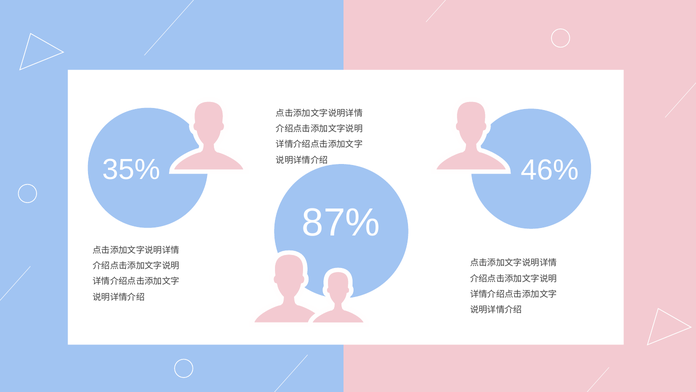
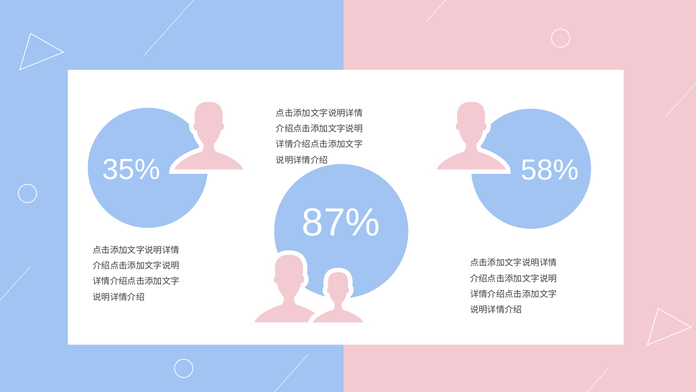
46%: 46% -> 58% (550, 170)
